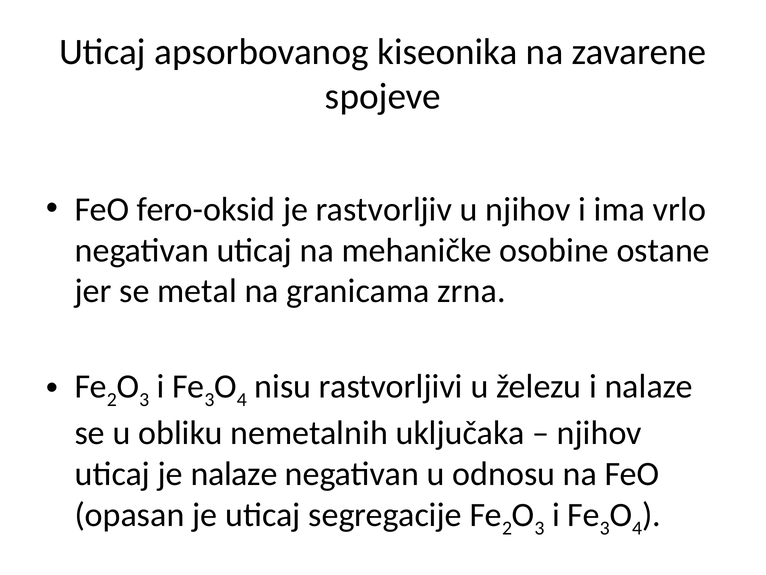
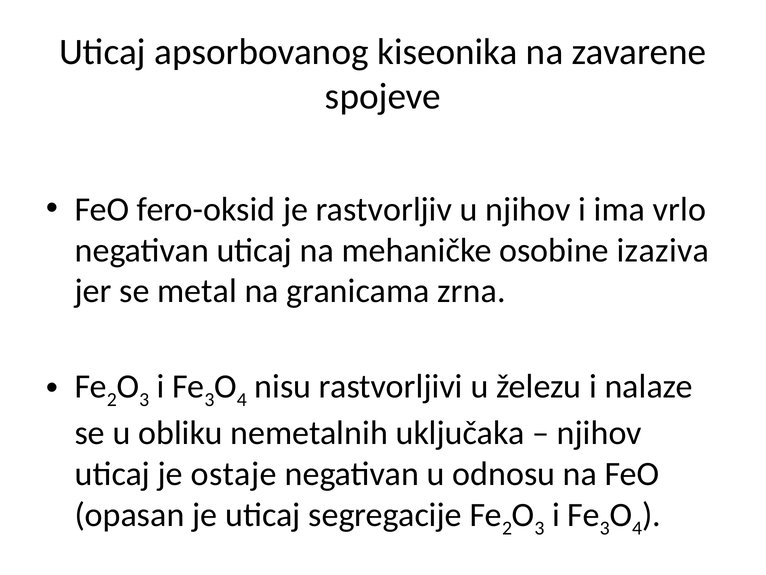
ostane: ostane -> izaziva (663, 250)
je nalaze: nalaze -> ostaje (234, 474)
